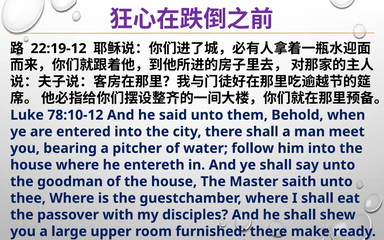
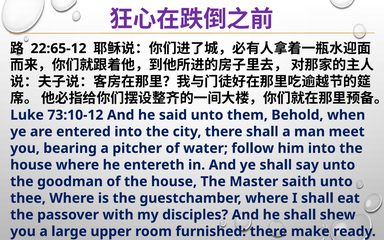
22:19-12: 22:19-12 -> 22:65-12 (59, 49)
78:10-12: 78:10-12 -> 73:10-12 (75, 115)
